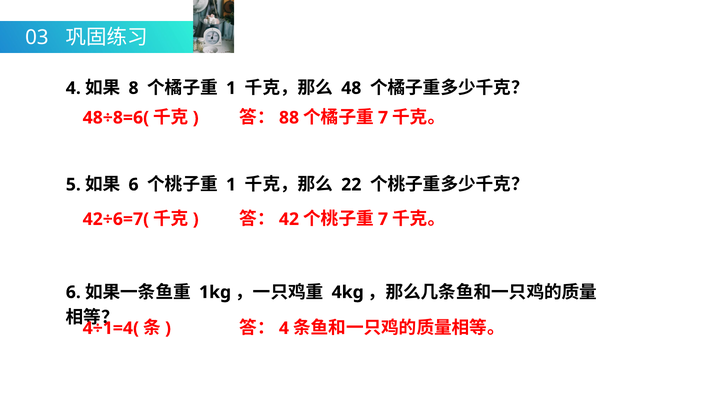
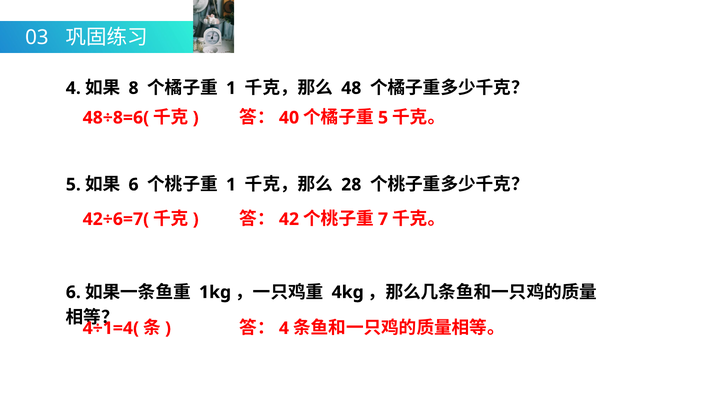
88: 88 -> 40 (289, 118)
7: 7 -> 5 (383, 118)
22: 22 -> 28 (351, 185)
